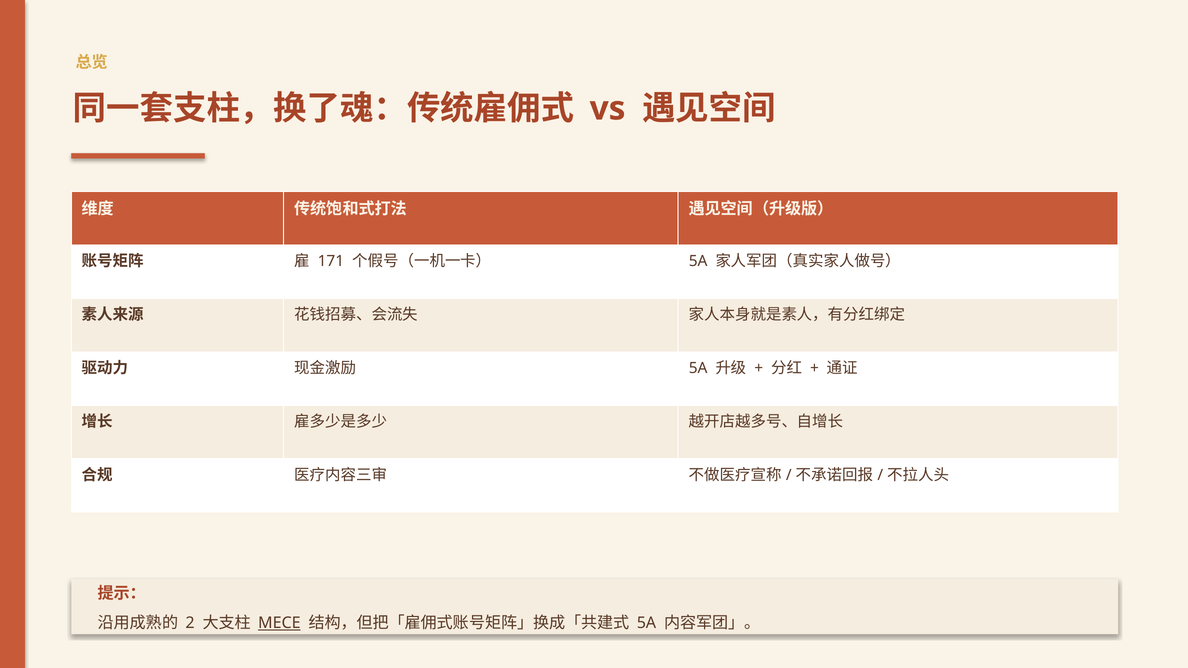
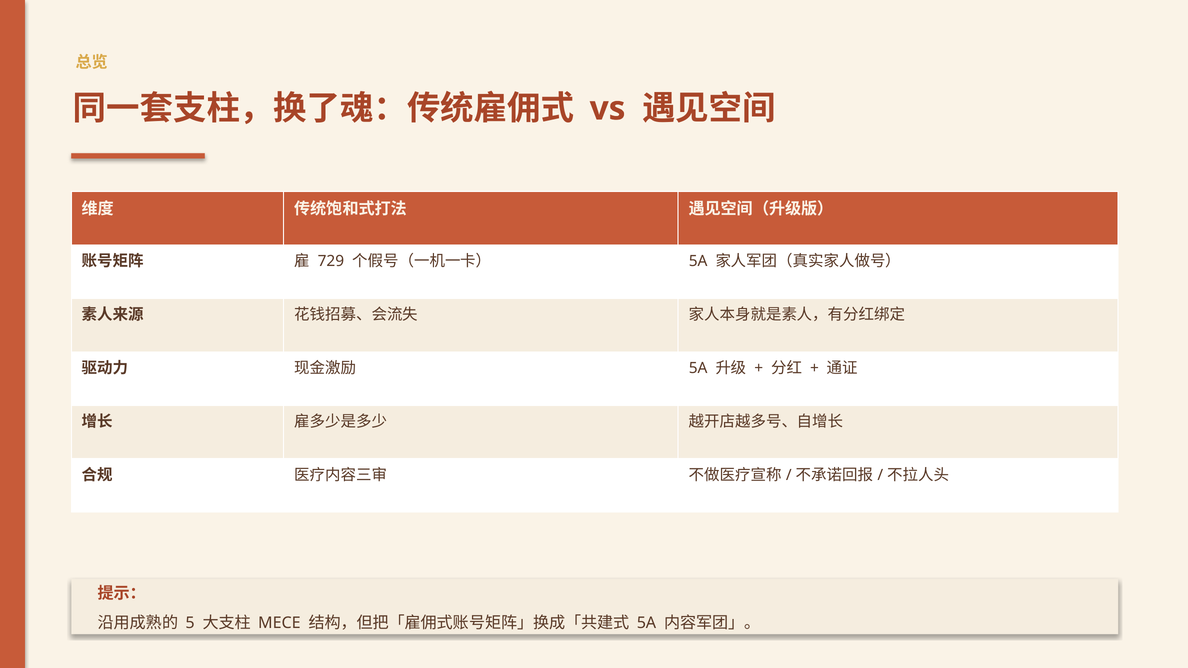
171: 171 -> 729 (331, 261)
2: 2 -> 5 (190, 623)
MECE underline: present -> none (279, 623)
